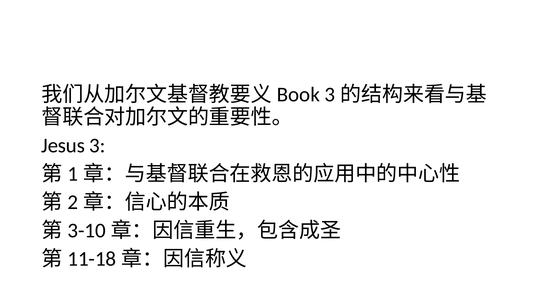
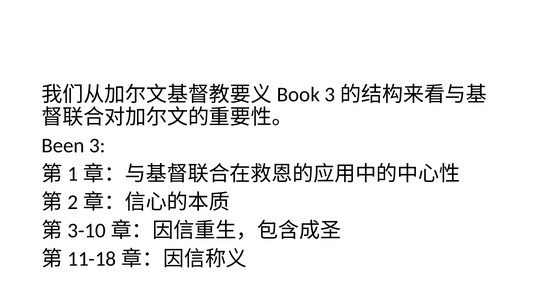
Jesus: Jesus -> Been (63, 146)
